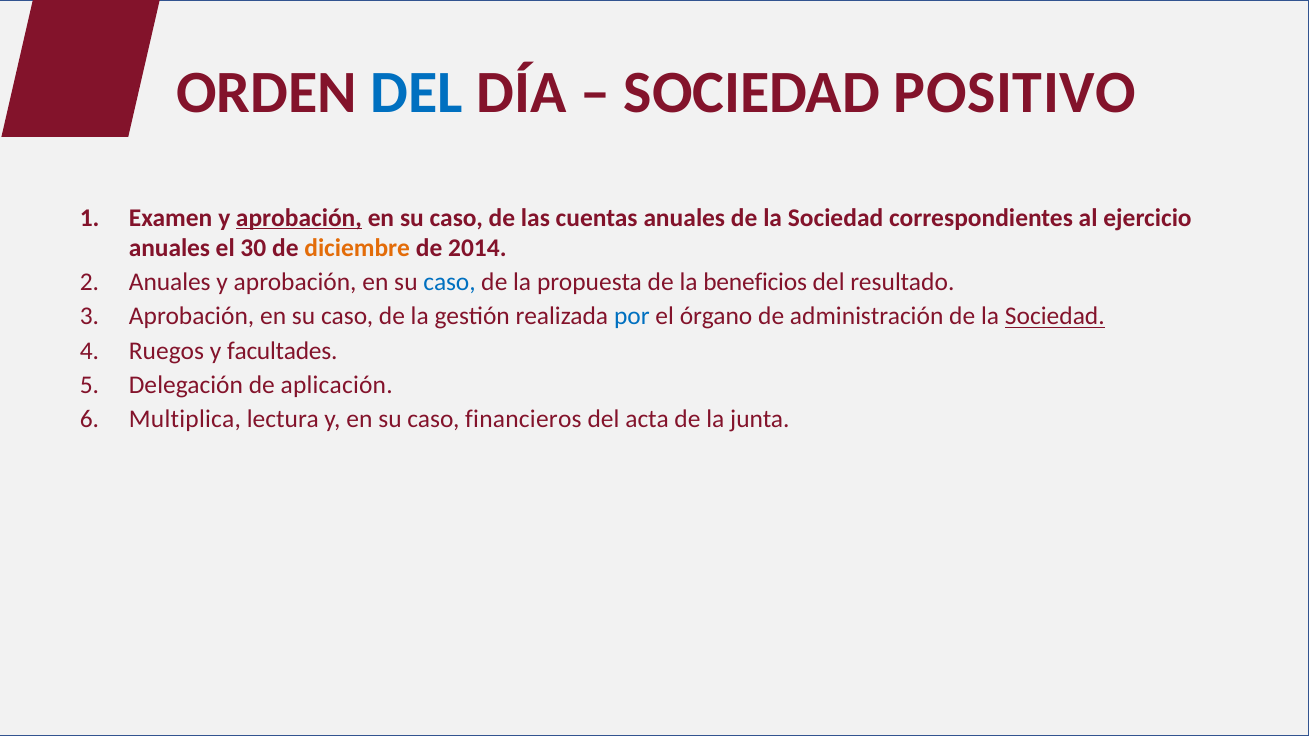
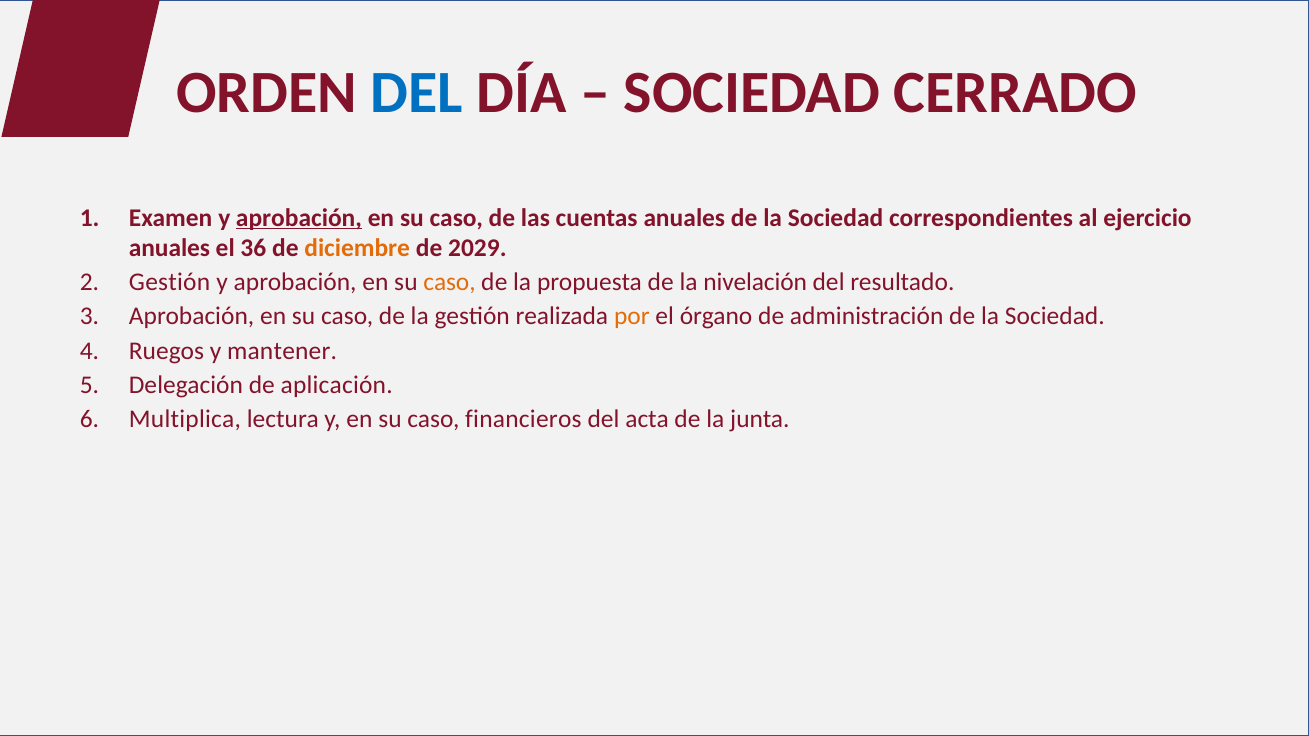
POSITIVO: POSITIVO -> CERRADO (1015, 92)
30: 30 -> 36 (253, 248)
2014: 2014 -> 2029 (477, 248)
Anuales: Anuales -> Gestión (170, 283)
caso colour: blue -> orange (450, 283)
beneficios: beneficios -> nivelación (755, 283)
por colour: blue -> orange (632, 317)
Sociedad underline: present -> none (1055, 317)
facultades: facultades -> mantener (282, 351)
